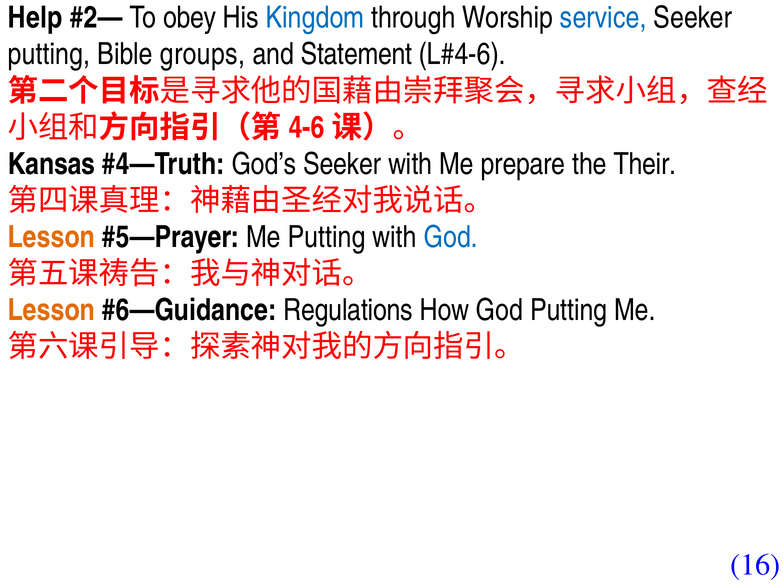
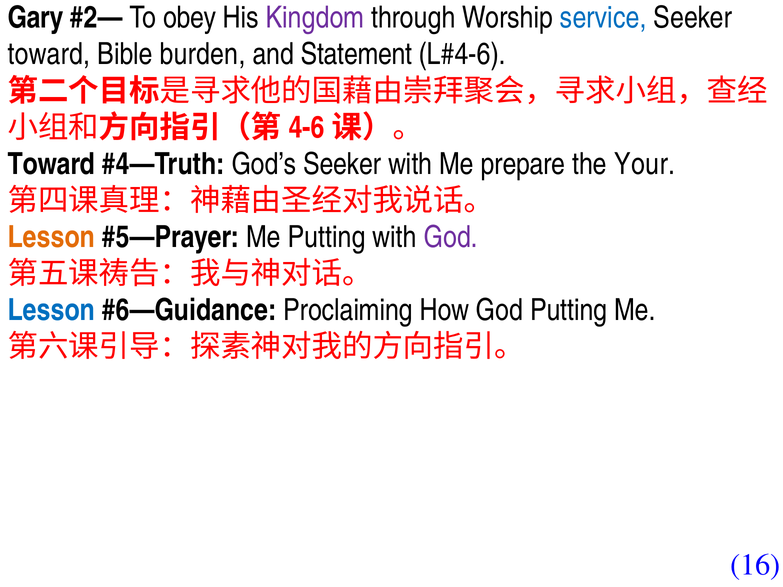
Help: Help -> Gary (36, 18)
Kingdom colour: blue -> purple (315, 18)
putting: putting -> toward (49, 54)
groups: groups -> burden (203, 54)
Kansas: Kansas -> Toward (51, 164)
Their: Their -> Your (645, 164)
God colour: blue -> purple (451, 237)
Lesson colour: orange -> blue (51, 310)
Regulations: Regulations -> Proclaiming (348, 310)
